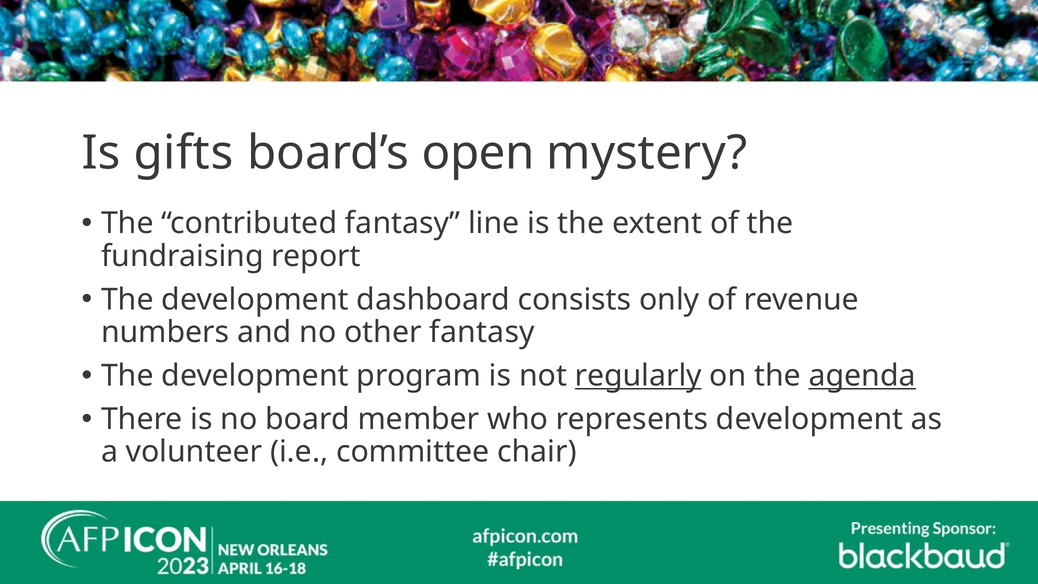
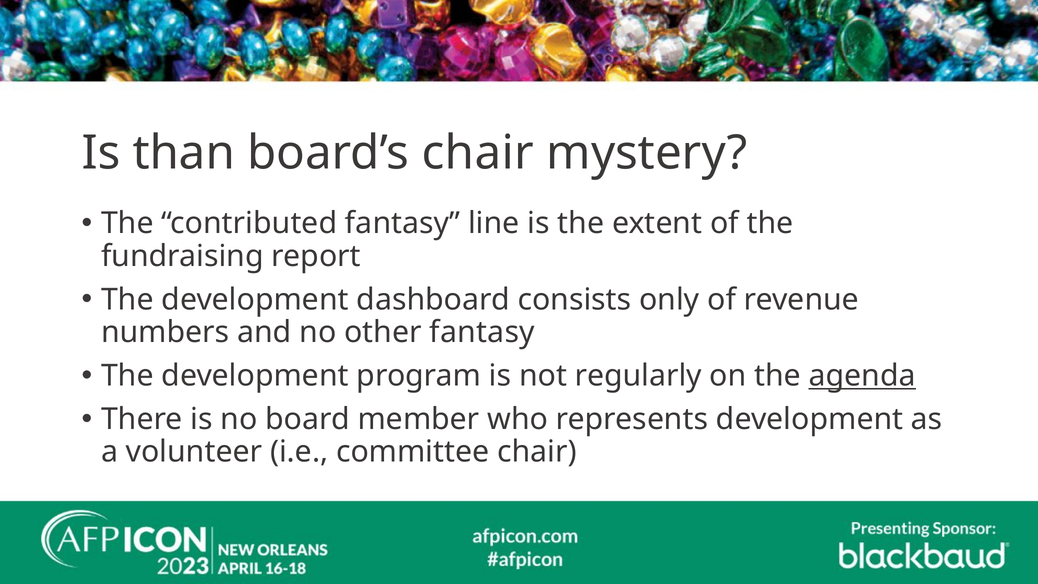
gifts: gifts -> than (184, 153)
board’s open: open -> chair (478, 153)
regularly underline: present -> none (638, 376)
